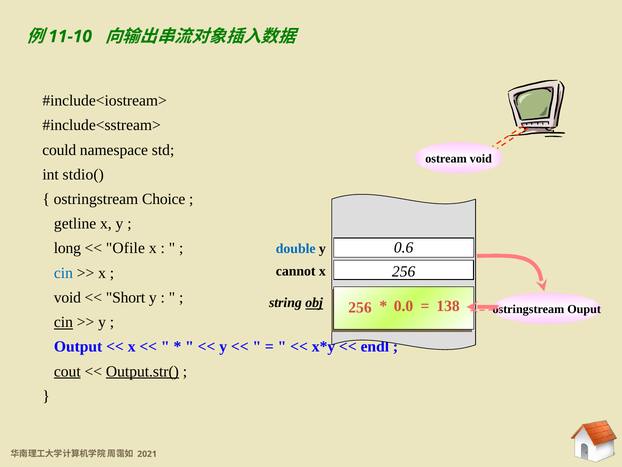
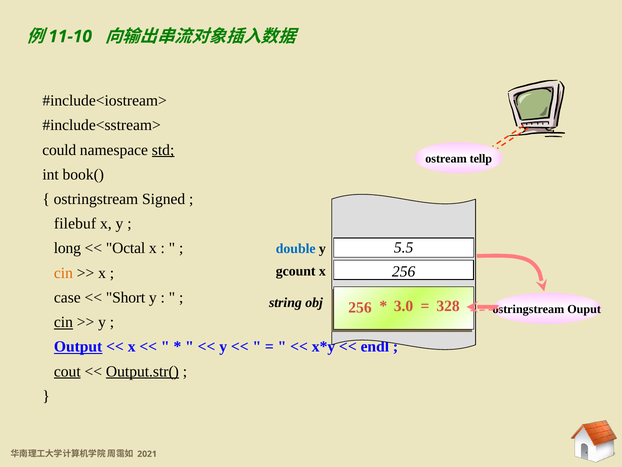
std underline: none -> present (163, 150)
ostream void: void -> tellp (481, 158)
stdio(: stdio( -> book( (83, 174)
Choice: Choice -> Signed (164, 199)
getline: getline -> filebuf (75, 223)
0.6: 0.6 -> 5.5 (404, 247)
Ofile: Ofile -> Octal (126, 248)
cannot: cannot -> gcount (296, 271)
cin colour: blue -> orange (63, 273)
void: void -> case (67, 297)
obj underline: present -> none (314, 303)
0.0: 0.0 -> 3.0 (403, 306)
138: 138 -> 328 (448, 306)
Output underline: none -> present (78, 346)
